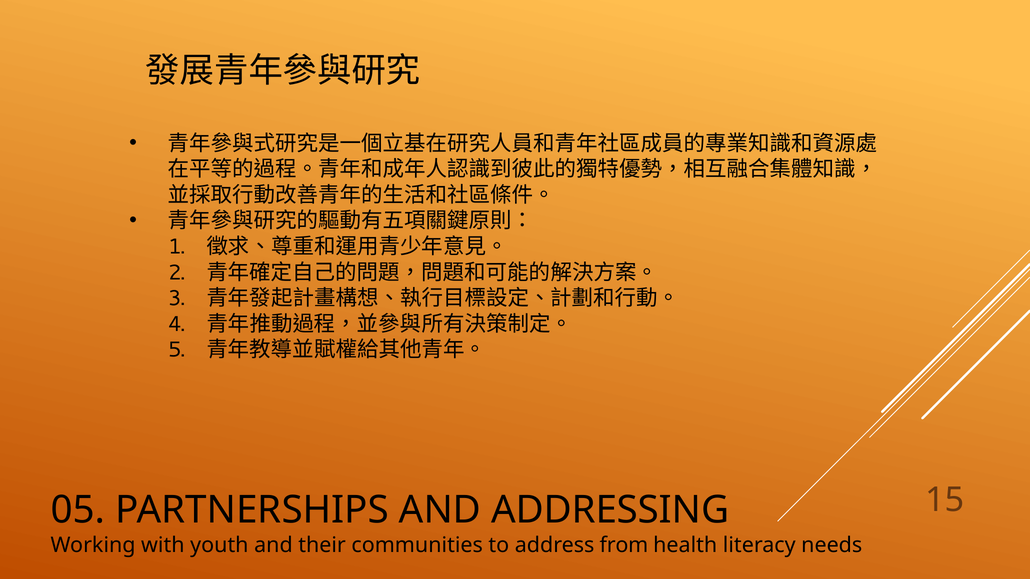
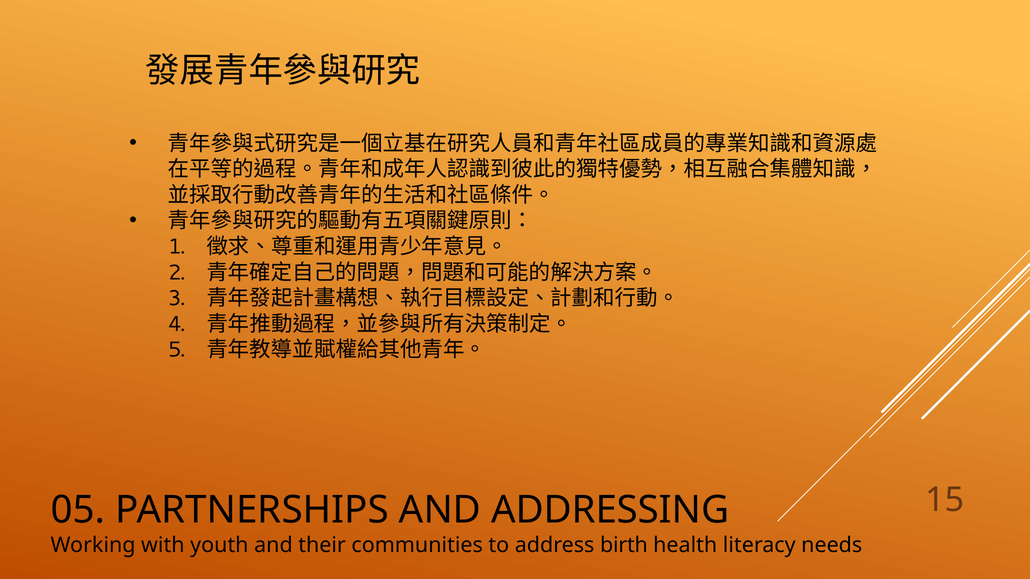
from: from -> birth (624, 545)
